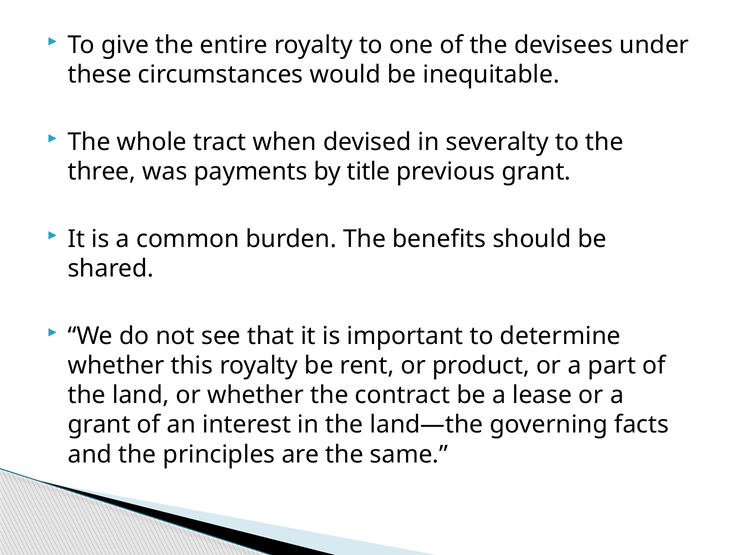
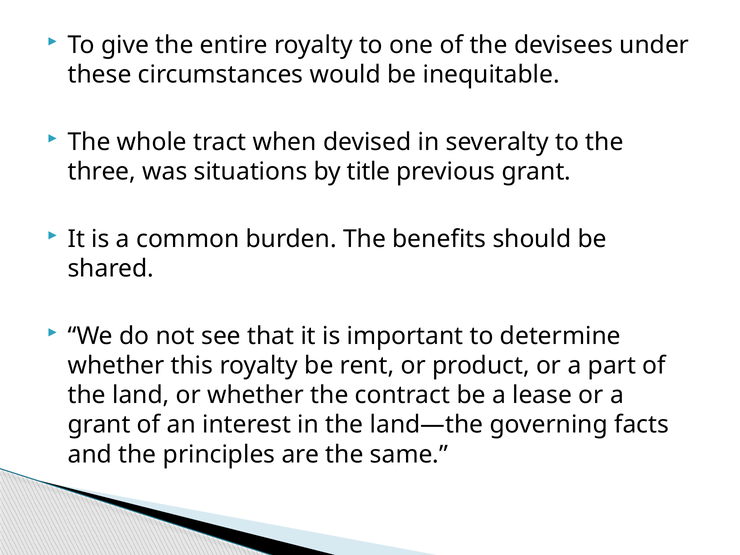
payments: payments -> situations (251, 172)
